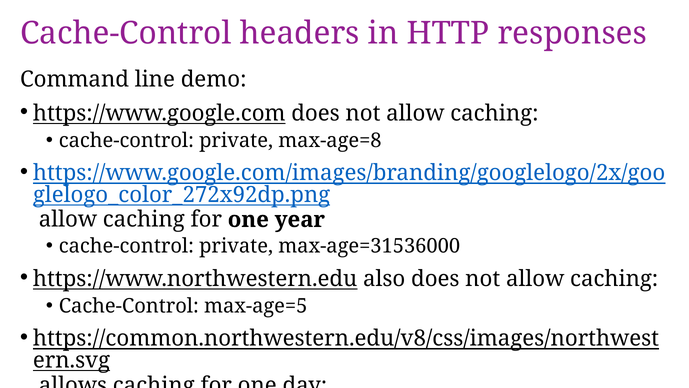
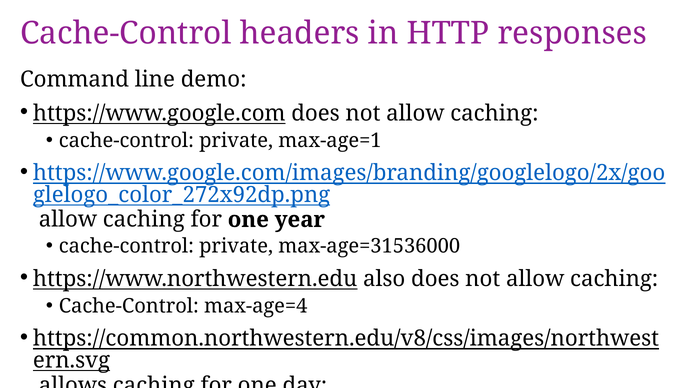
max-age=8: max-age=8 -> max-age=1 (330, 140)
max-age=5: max-age=5 -> max-age=4 (256, 306)
